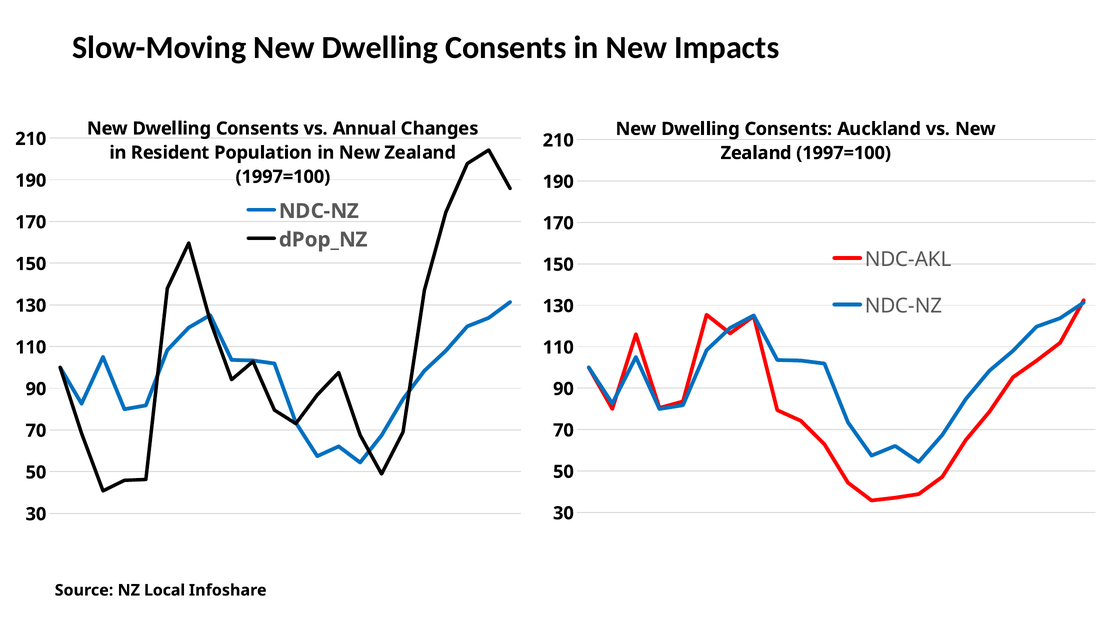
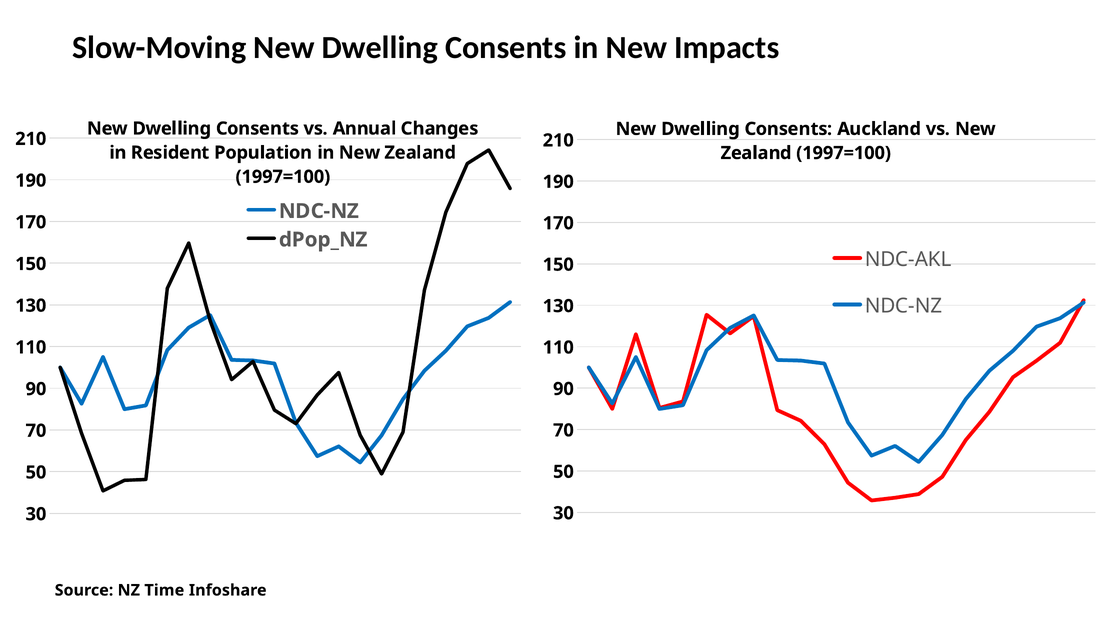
Local: Local -> Time (164, 590)
